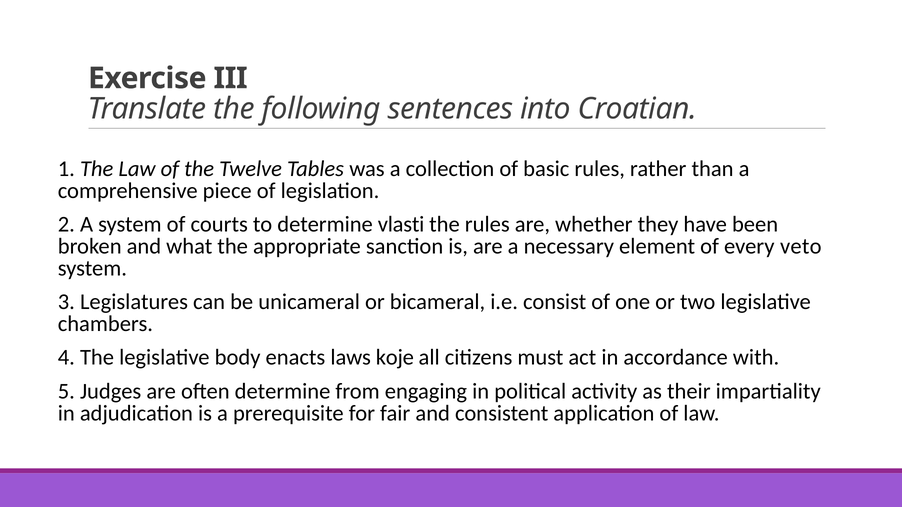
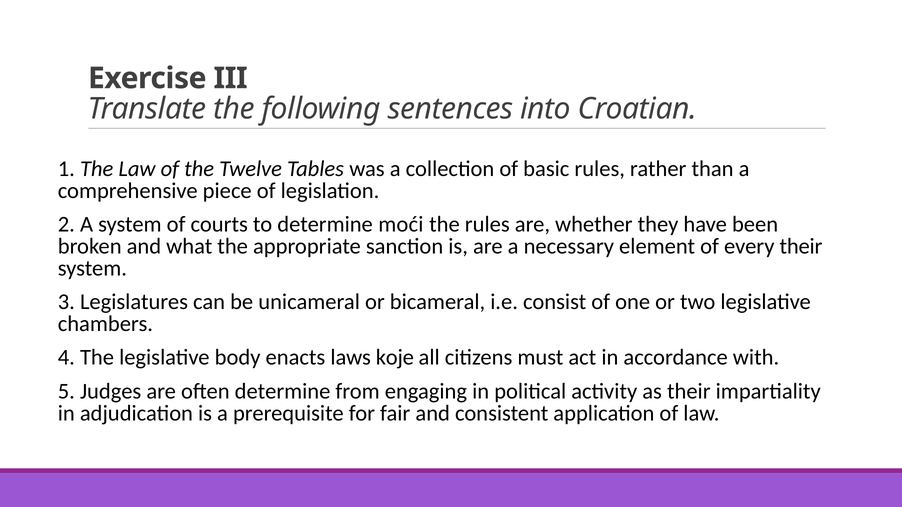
vlasti: vlasti -> moći (401, 225)
every veto: veto -> their (801, 247)
